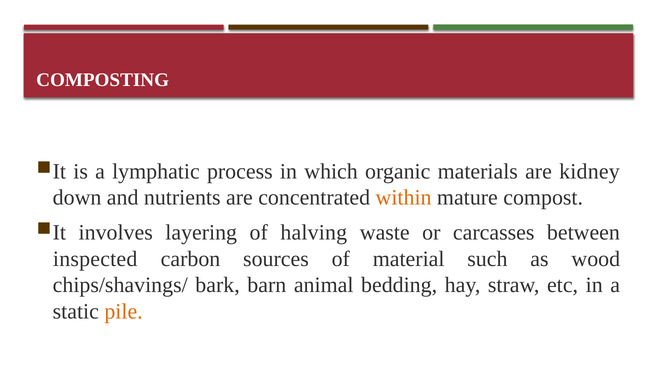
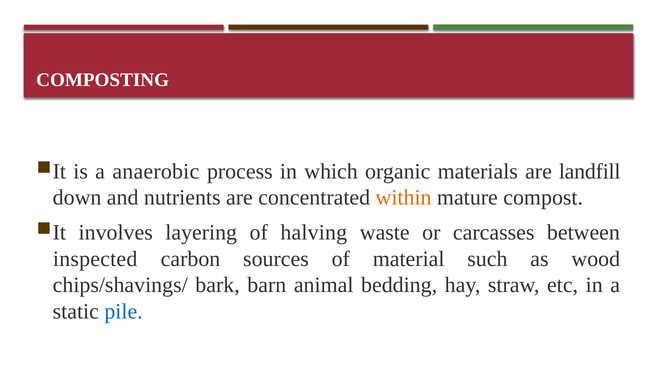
lymphatic: lymphatic -> anaerobic (156, 171)
kidney: kidney -> landfill (590, 171)
pile colour: orange -> blue (124, 311)
